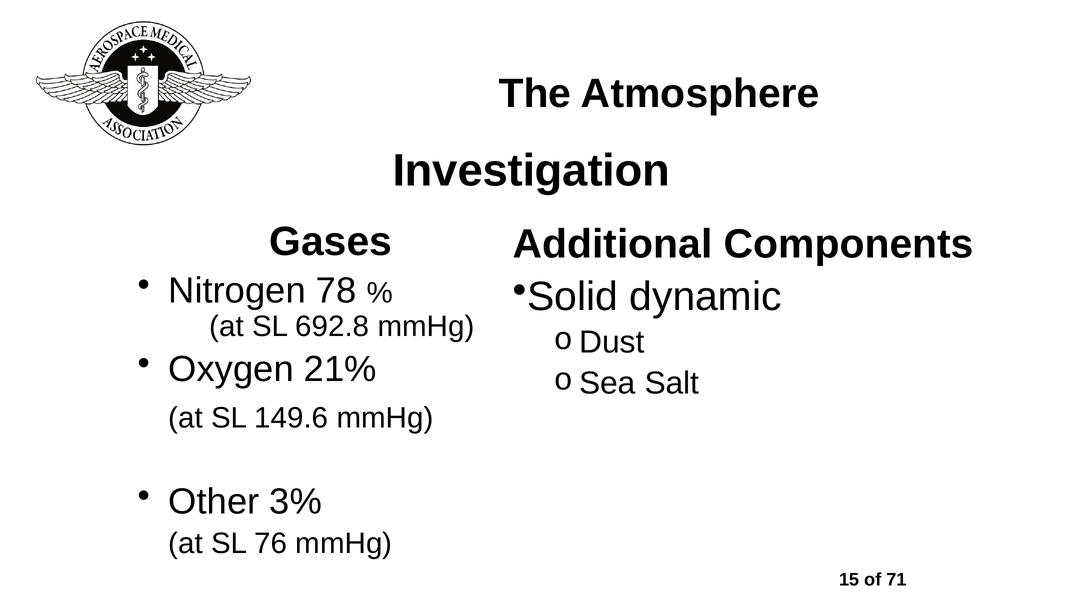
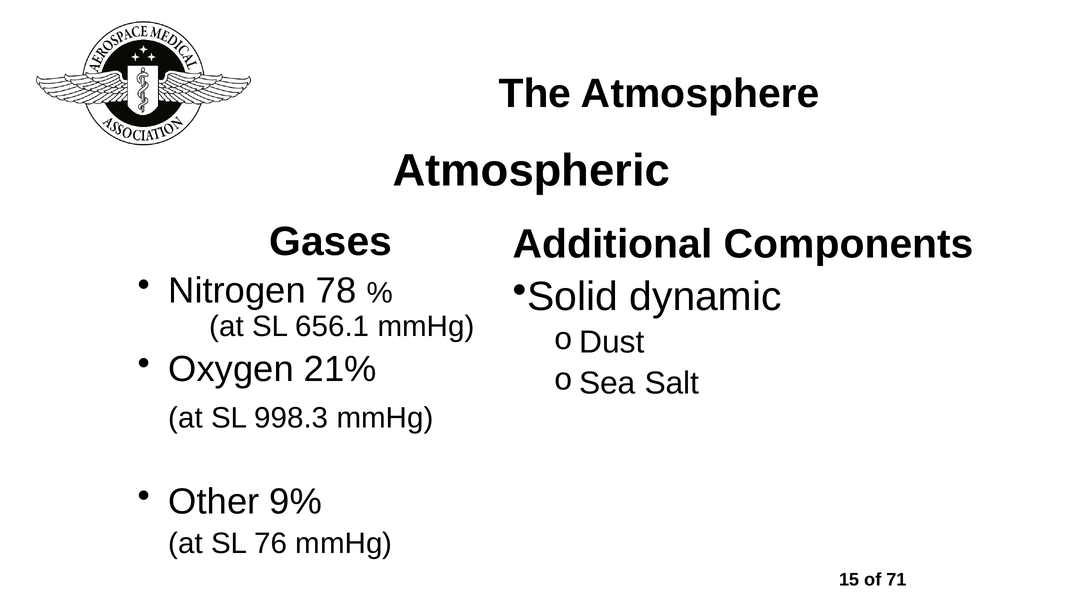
Investigation: Investigation -> Atmospheric (531, 171)
692.8: 692.8 -> 656.1 (332, 326)
149.6: 149.6 -> 998.3 (291, 418)
3%: 3% -> 9% (296, 501)
